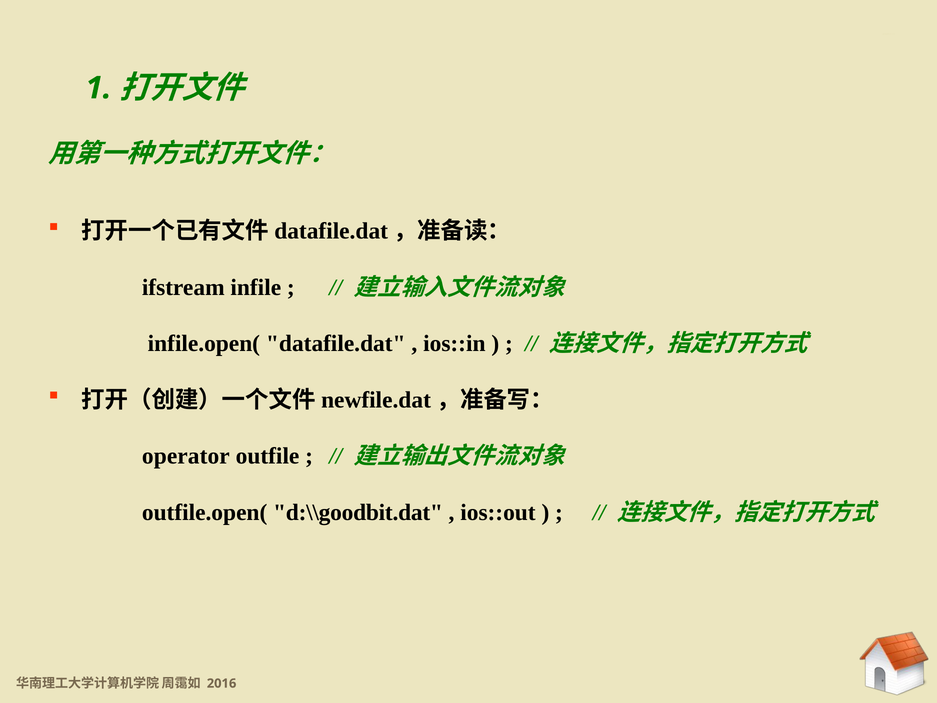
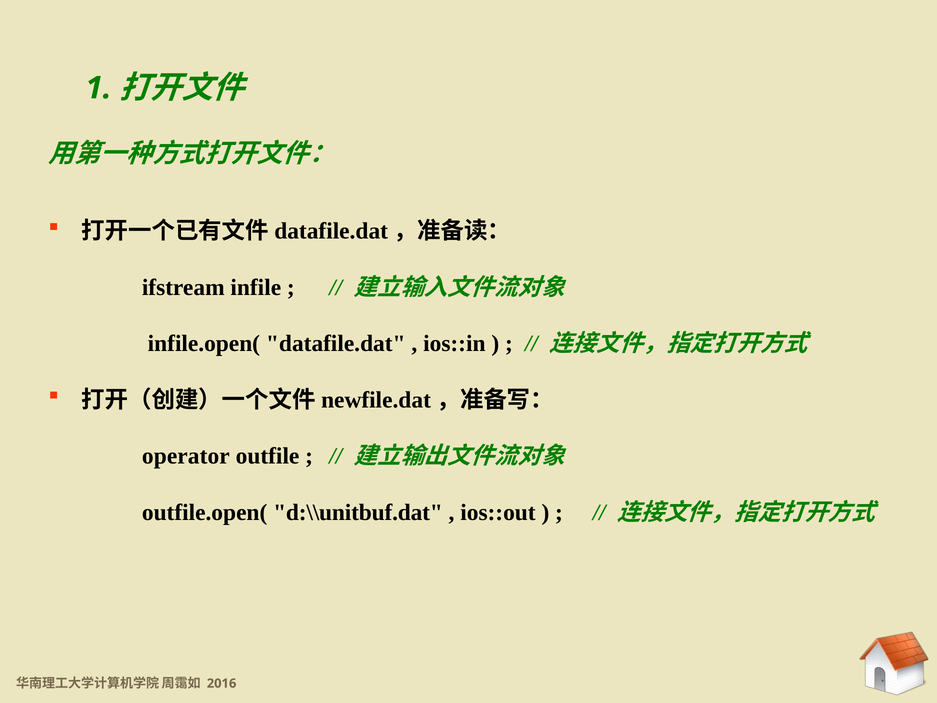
d:\\goodbit.dat: d:\\goodbit.dat -> d:\\unitbuf.dat (358, 512)
